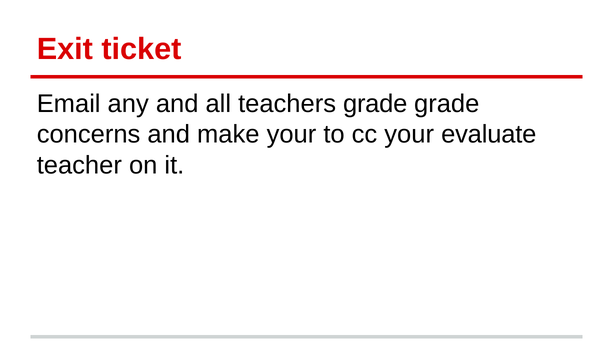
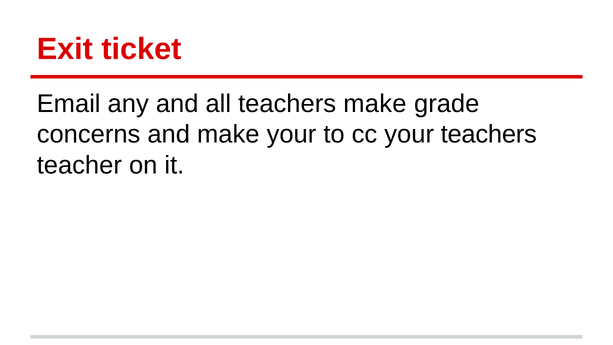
teachers grade: grade -> make (375, 104)
your evaluate: evaluate -> teachers (489, 134)
